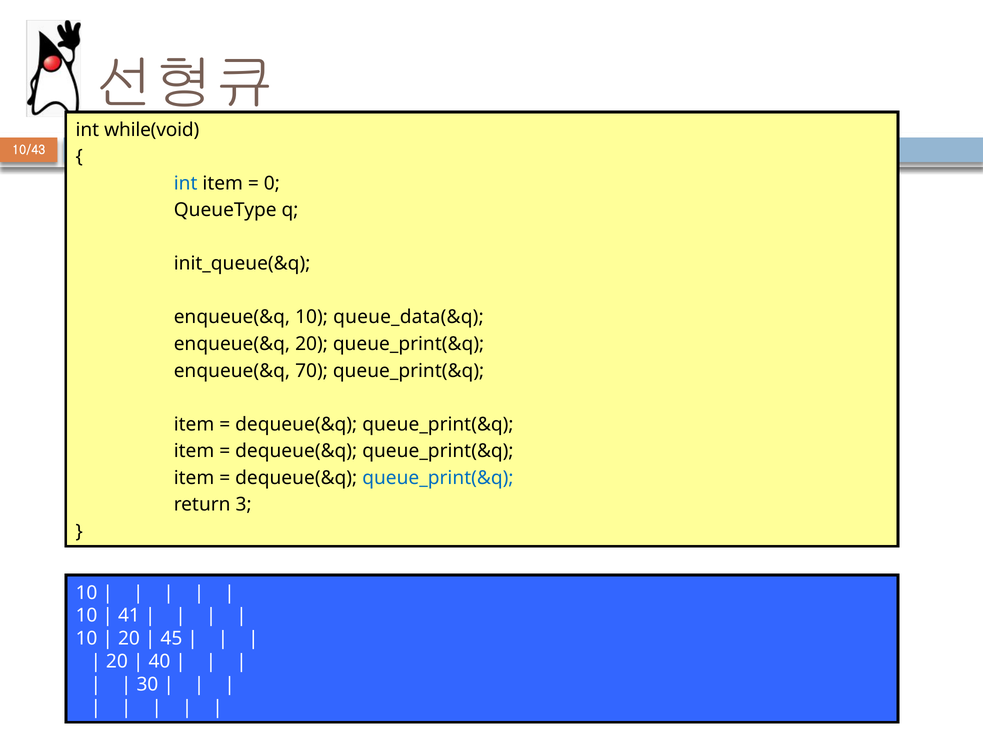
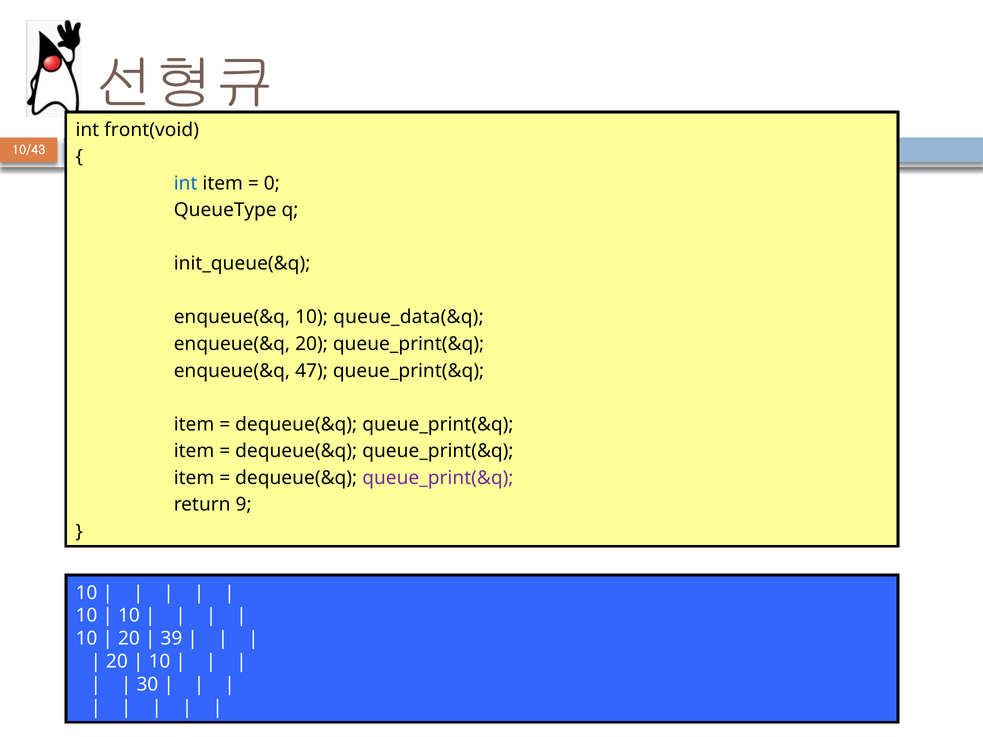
while(void: while(void -> front(void (152, 130)
70: 70 -> 47 (312, 371)
queue_print(&q colour: blue -> purple (438, 478)
3: 3 -> 9 (244, 505)
41: 41 -> 10 (129, 616)
45: 45 -> 39 (171, 639)
40: 40 -> 10 (159, 662)
